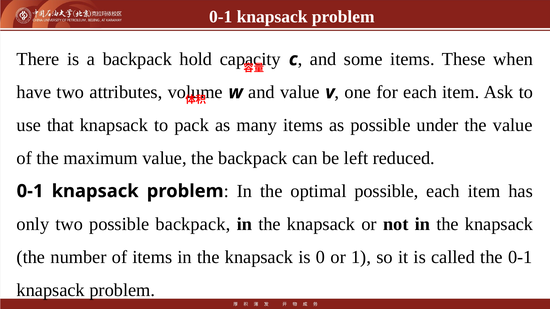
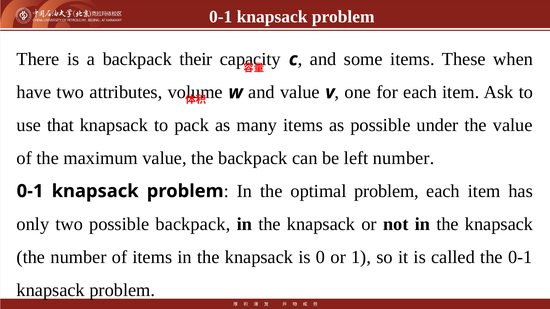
hold: hold -> their (196, 59)
left reduced: reduced -> number (404, 158)
optimal possible: possible -> problem (386, 191)
